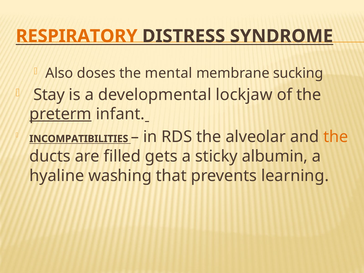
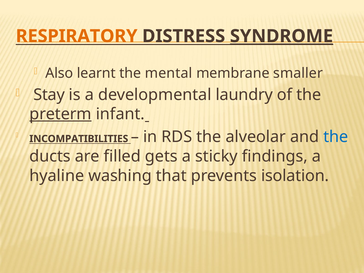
SYNDROME underline: none -> present (282, 36)
doses: doses -> learnt (96, 73)
sucking: sucking -> smaller (298, 73)
lockjaw: lockjaw -> laundry (244, 95)
the colour: orange -> blue (336, 137)
albumin: albumin -> findings (275, 156)
learning: learning -> isolation (295, 176)
